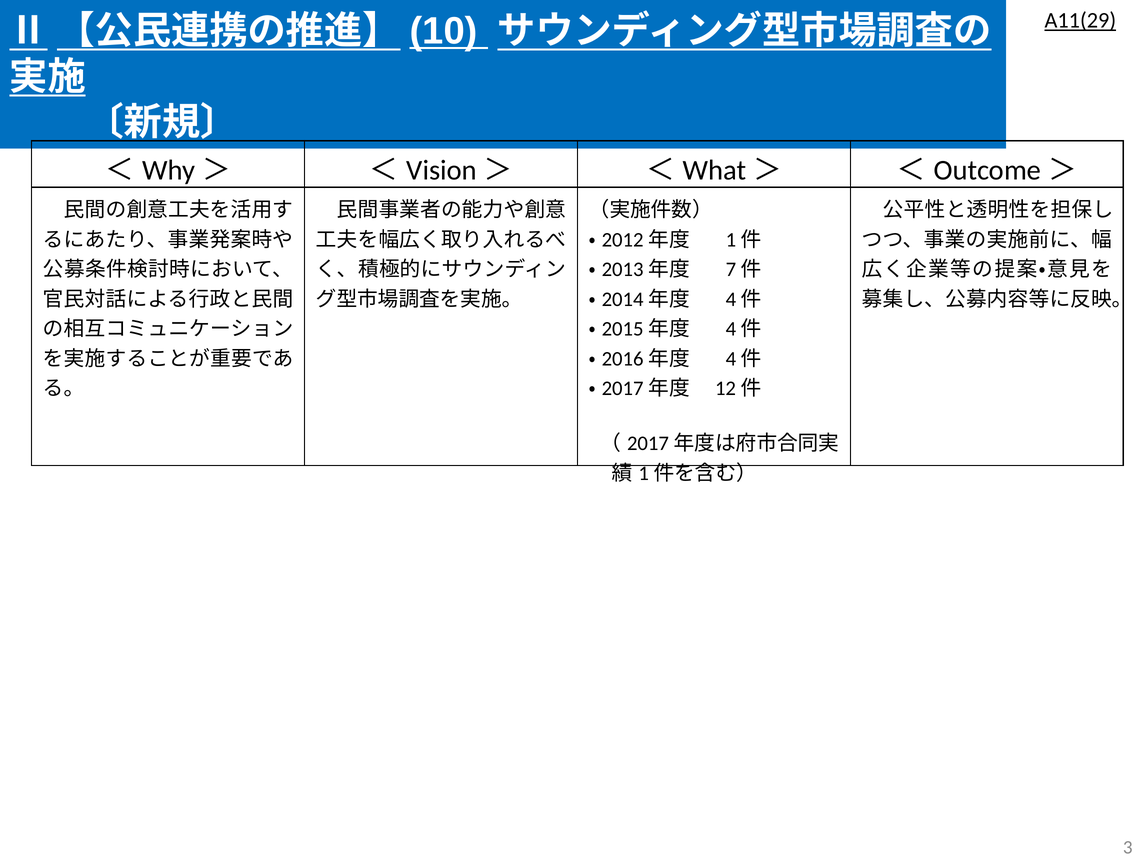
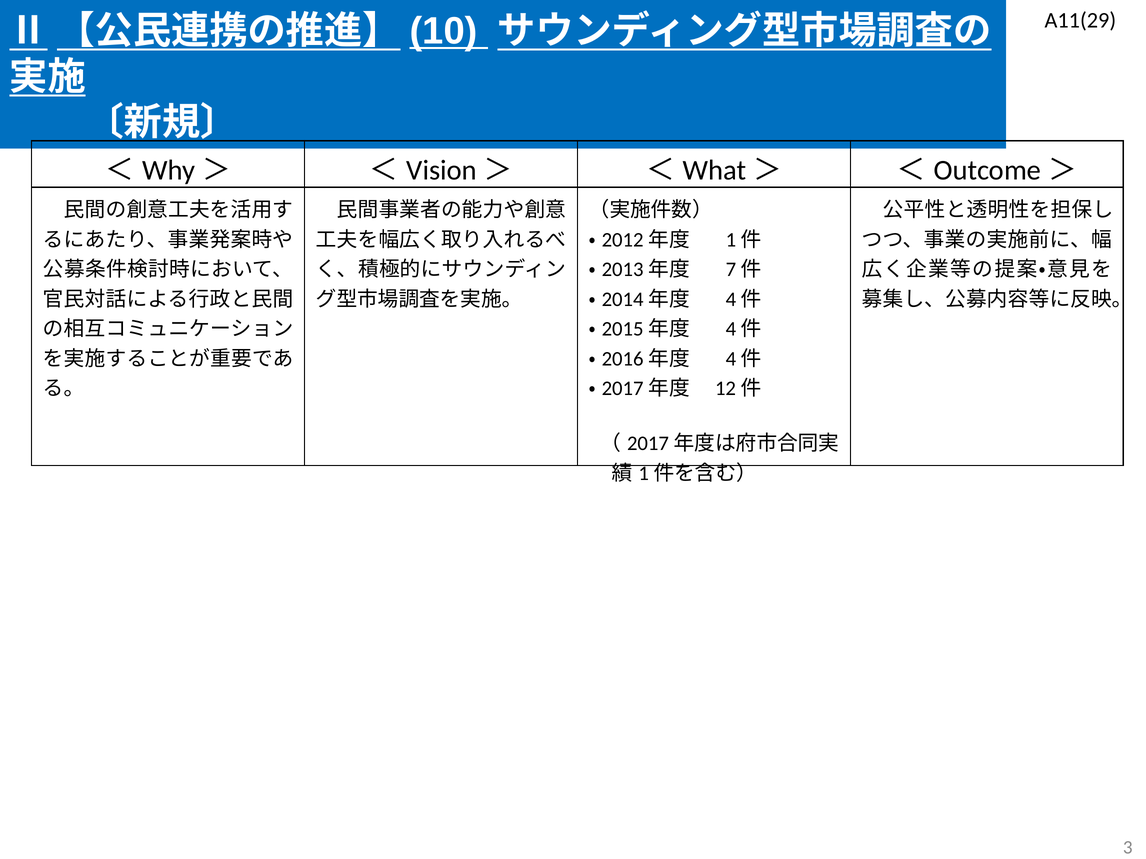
A11(29 underline: present -> none (1080, 21)
